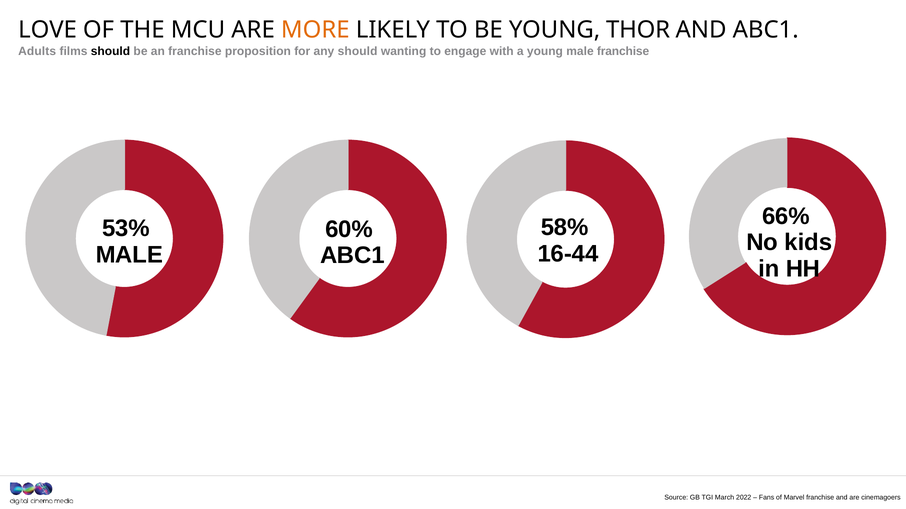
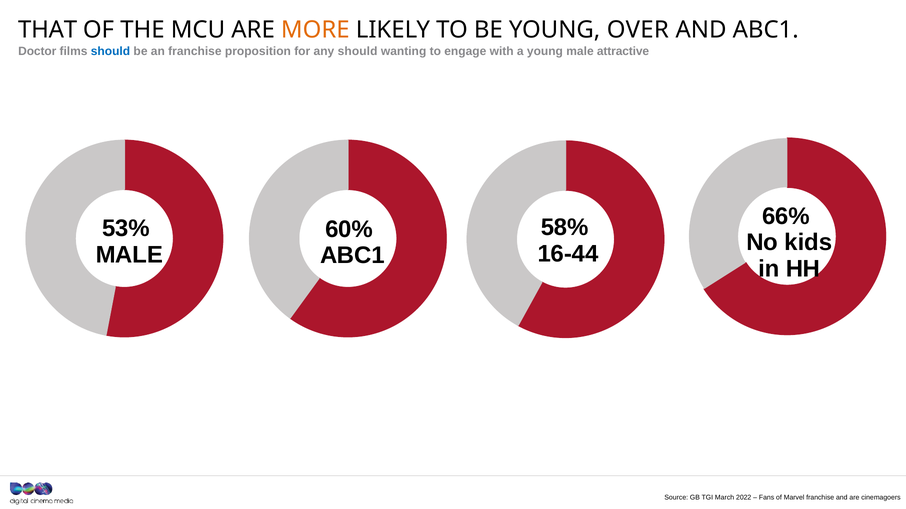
LOVE: LOVE -> THAT (48, 30)
THOR: THOR -> OVER (638, 30)
Adults: Adults -> Doctor (37, 51)
should colour: black -> blue (110, 51)
male franchise: franchise -> attractive (623, 51)
